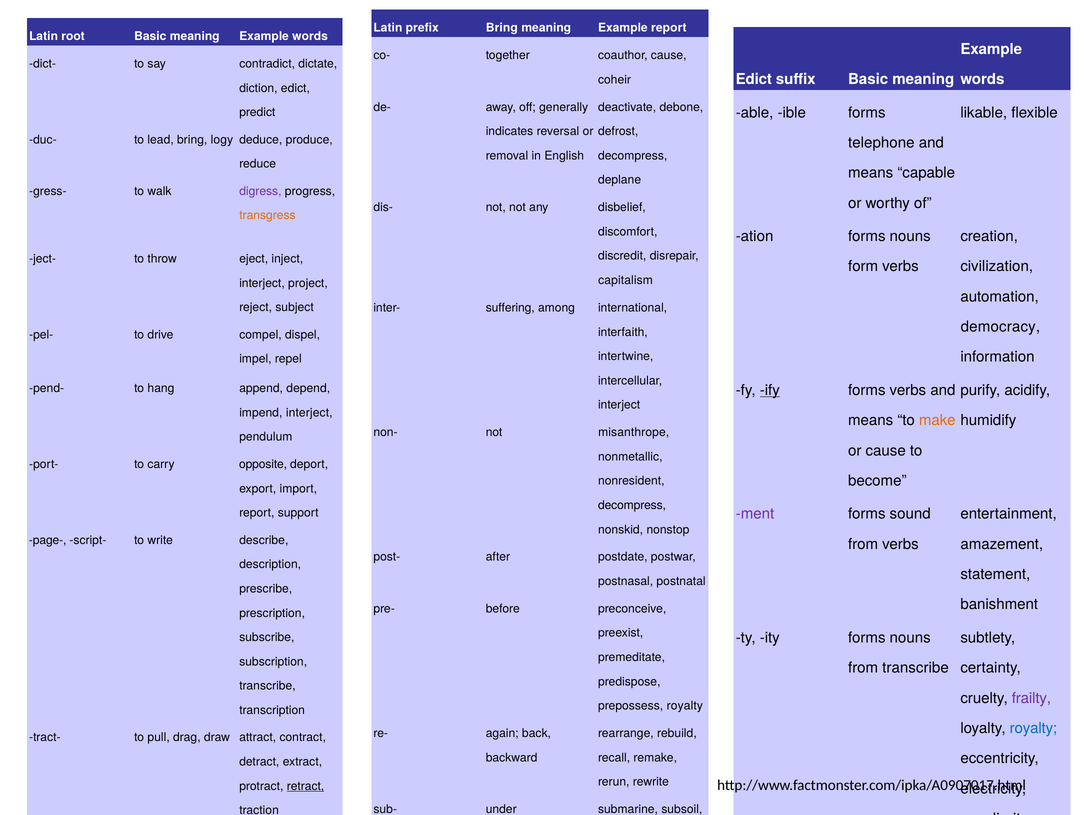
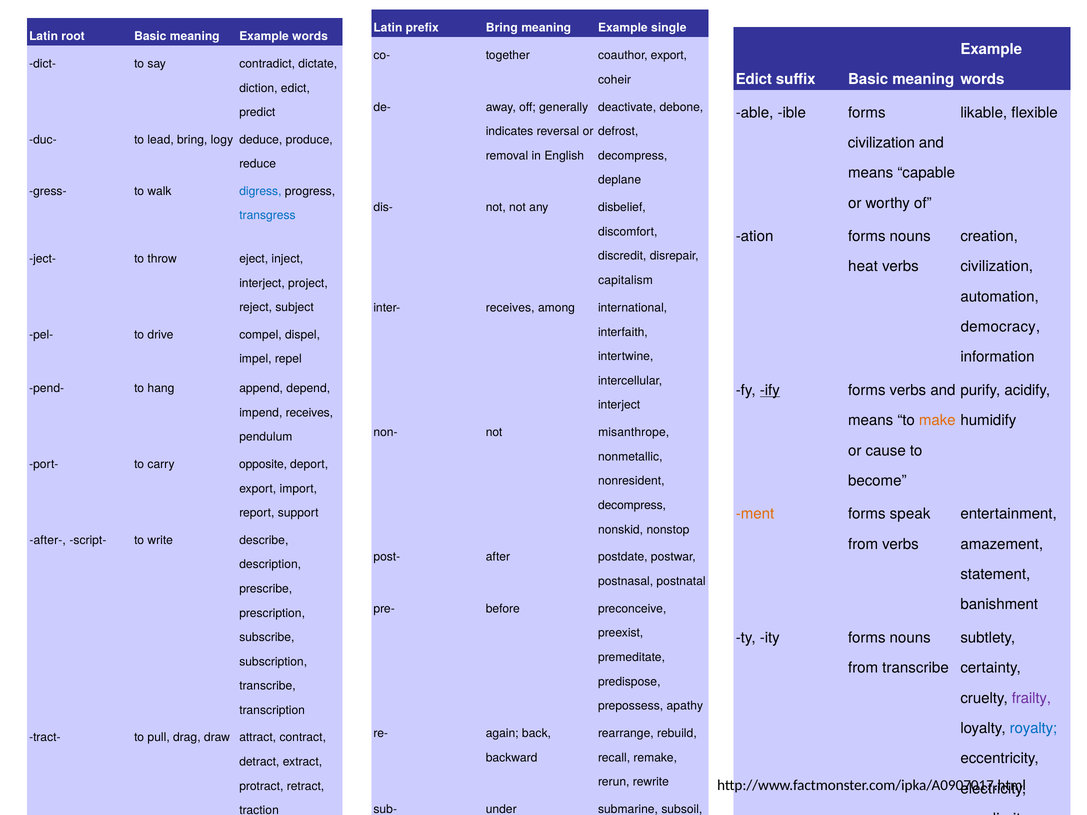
Example report: report -> single (669, 28)
coauthor cause: cause -> export (669, 55)
telephone: telephone -> civilization (881, 143)
digress colour: purple -> blue (260, 191)
transgress colour: orange -> blue (267, 216)
form: form -> heat (863, 267)
inter- suffering: suffering -> receives (510, 308)
impend interject: interject -> receives (309, 413)
ment colour: purple -> orange (755, 514)
sound: sound -> speak (910, 514)
page-: page- -> after- (48, 540)
prepossess royalty: royalty -> apathy (685, 706)
retract underline: present -> none (306, 786)
